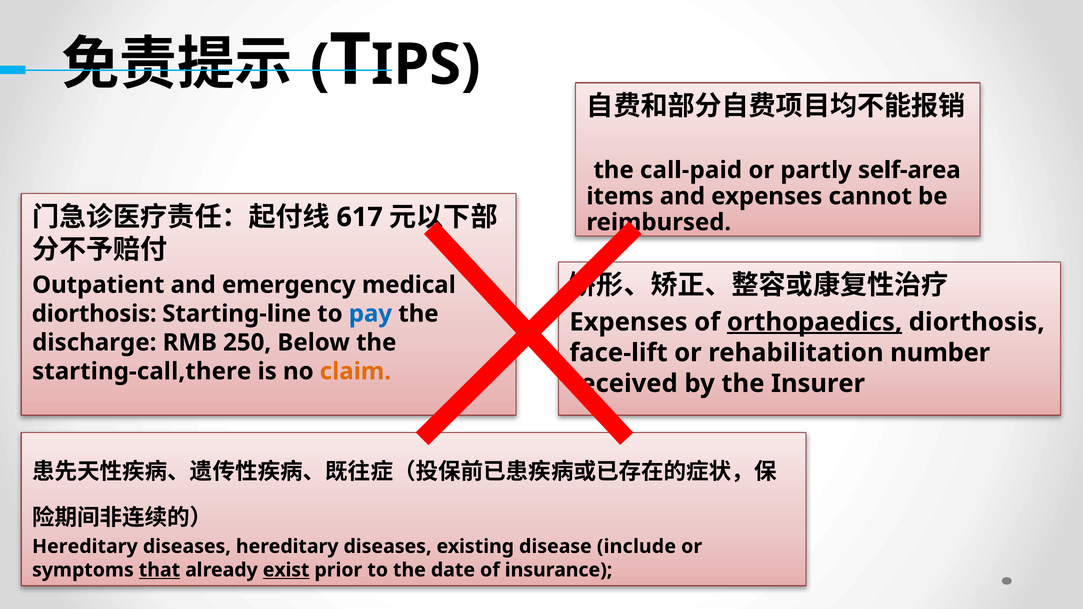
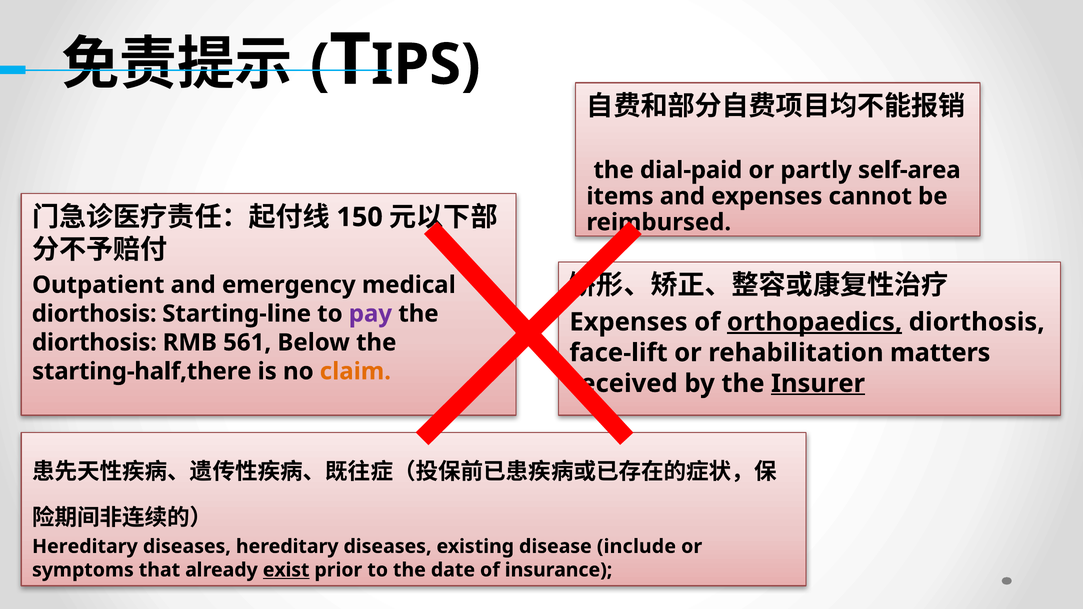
call-paid: call-paid -> dial-paid (691, 170)
617: 617 -> 150 (360, 217)
pay colour: blue -> purple (370, 314)
discharge: discharge -> diorthosis (94, 343)
250: 250 -> 561 (247, 343)
number: number -> matters (940, 353)
starting-call,there: starting-call,there -> starting-half,there (142, 371)
Insurer underline: none -> present (818, 384)
that underline: present -> none (159, 570)
